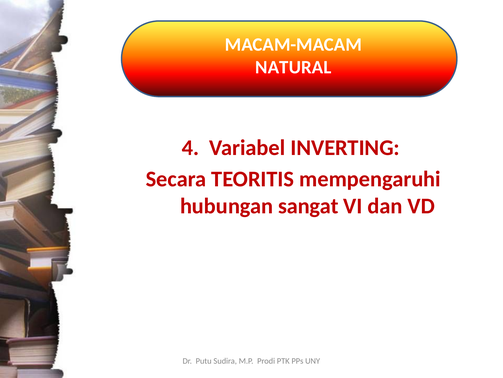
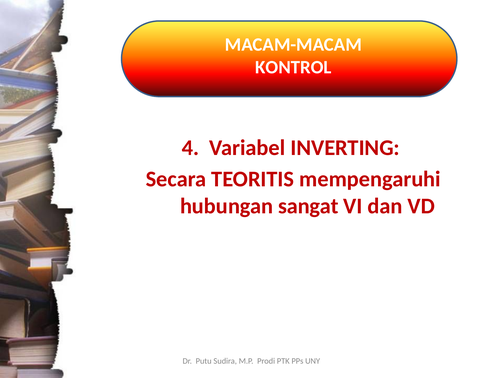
NATURAL: NATURAL -> KONTROL (293, 67)
